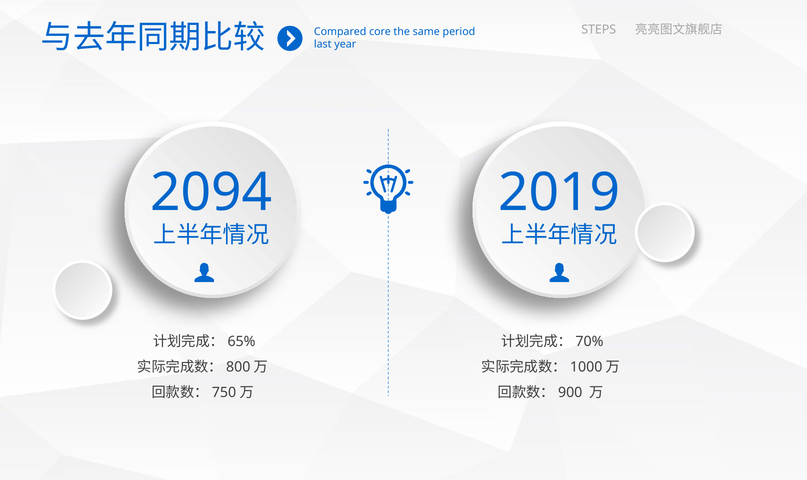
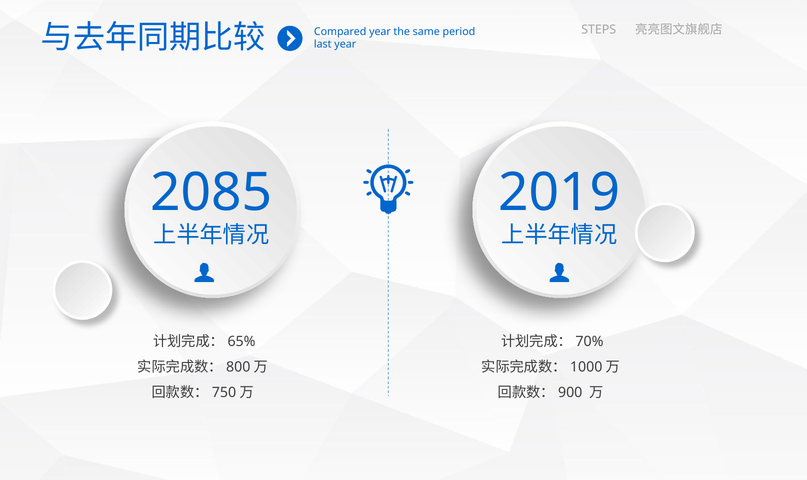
Compared core: core -> year (380, 32)
2094: 2094 -> 2085 (211, 193)
